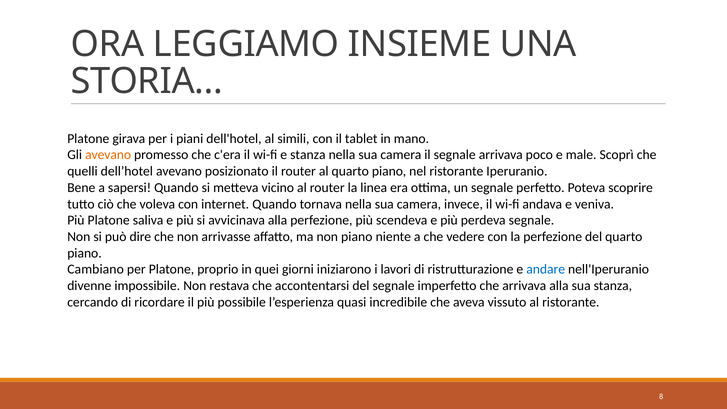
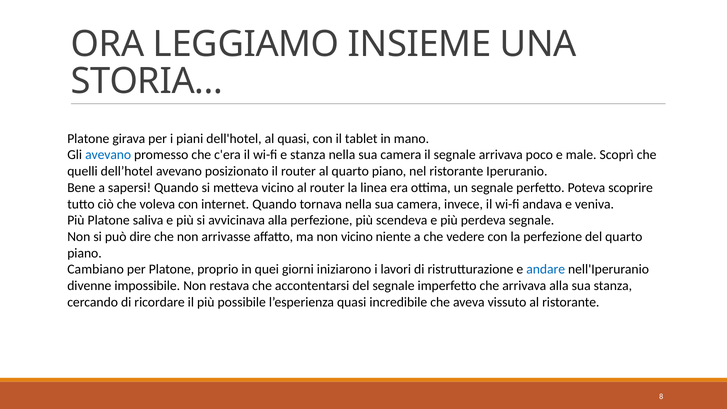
al simili: simili -> quasi (294, 139)
avevano colour: orange -> blue (108, 155)
non piano: piano -> vicino (357, 237)
